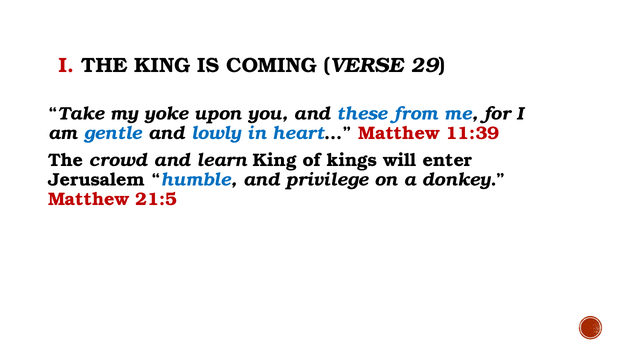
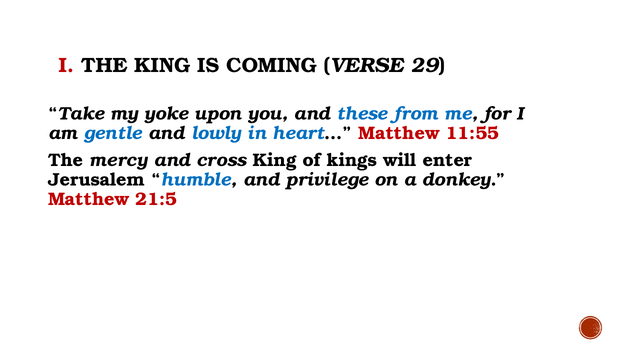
11:39: 11:39 -> 11:55 (472, 133)
crowd: crowd -> mercy (119, 160)
learn: learn -> cross (222, 160)
